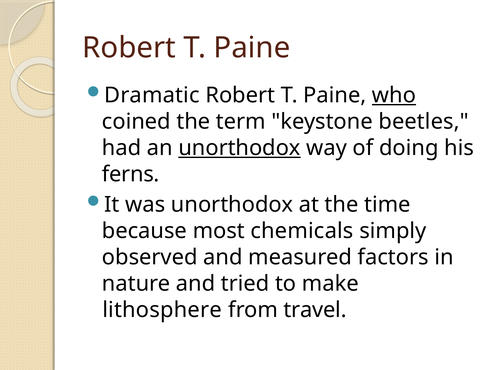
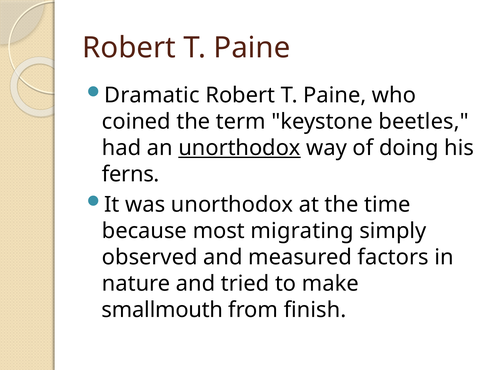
who underline: present -> none (394, 95)
chemicals: chemicals -> migrating (302, 231)
lithosphere: lithosphere -> smallmouth (162, 310)
travel: travel -> finish (315, 310)
